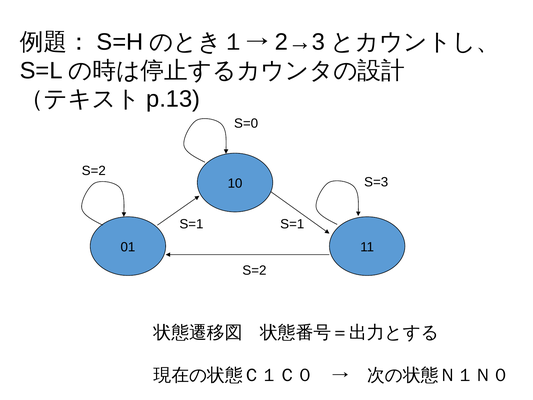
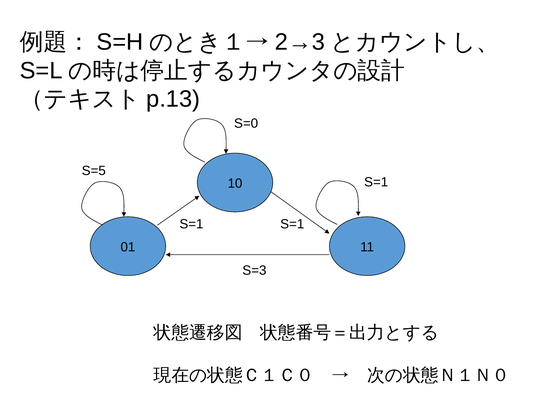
S=2: S=2 -> S=5 (94, 171)
S=3: S=3 -> S=1 (376, 182)
S=2: S=2 -> S=3 (254, 270)
